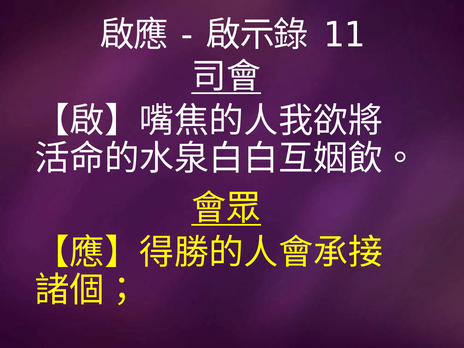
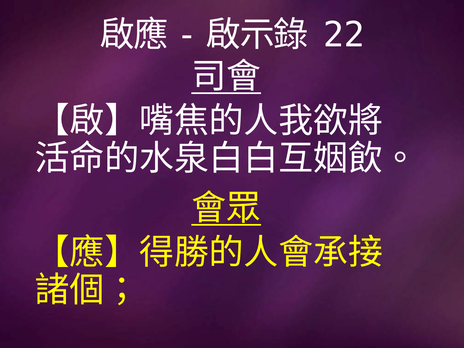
11: 11 -> 22 (344, 35)
